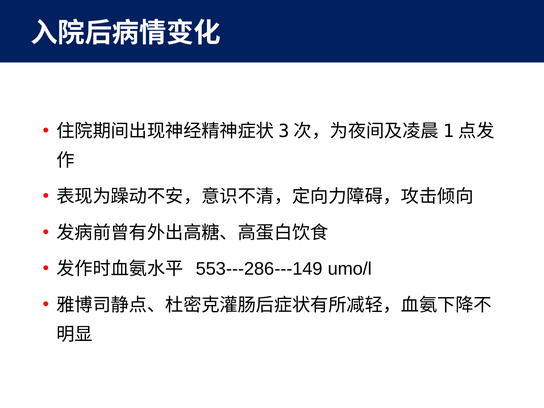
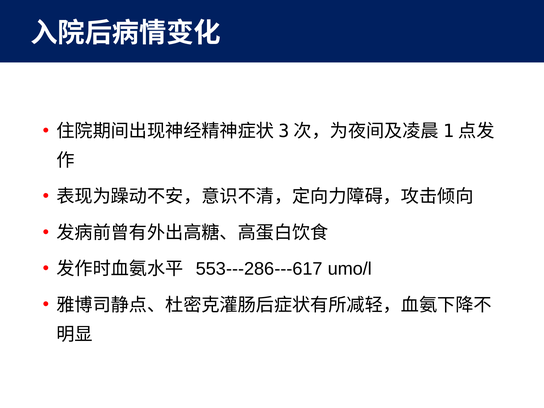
553---286---149: 553---286---149 -> 553---286---617 (259, 269)
